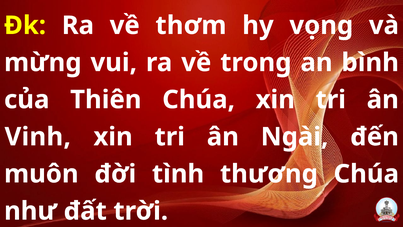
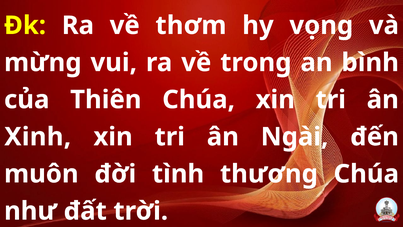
Vinh: Vinh -> Xinh (38, 137)
